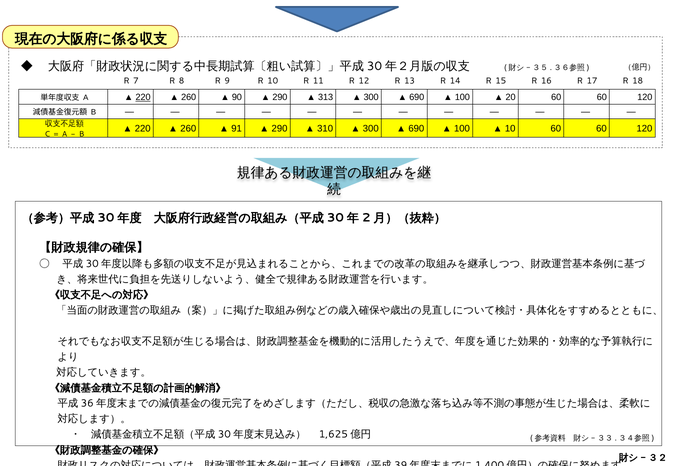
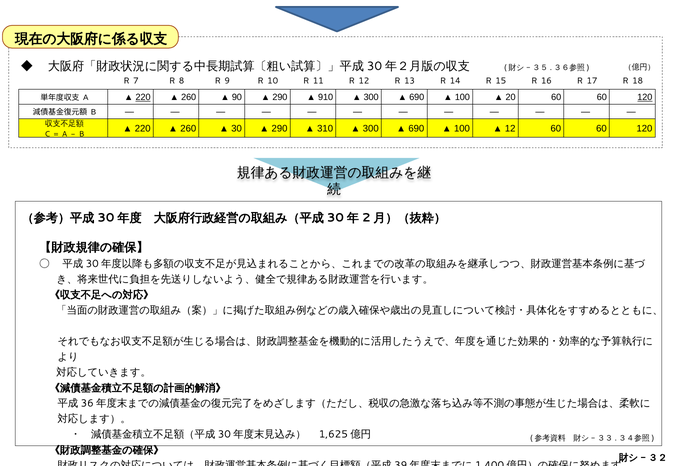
313: 313 -> 910 (326, 97)
120 underline: none -> present (645, 97)
91: 91 -> 30 (237, 128)
10: 10 -> 12 (510, 128)
